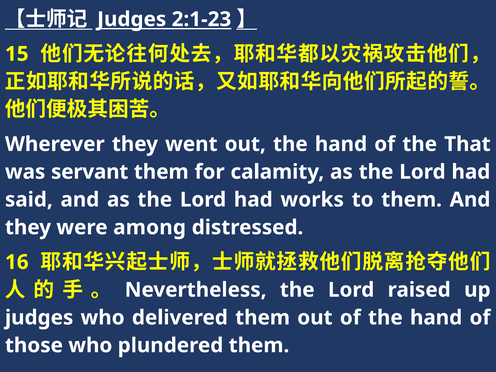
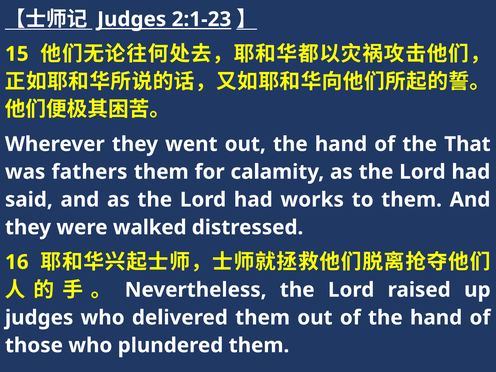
servant: servant -> fathers (89, 172)
among: among -> walked (150, 227)
